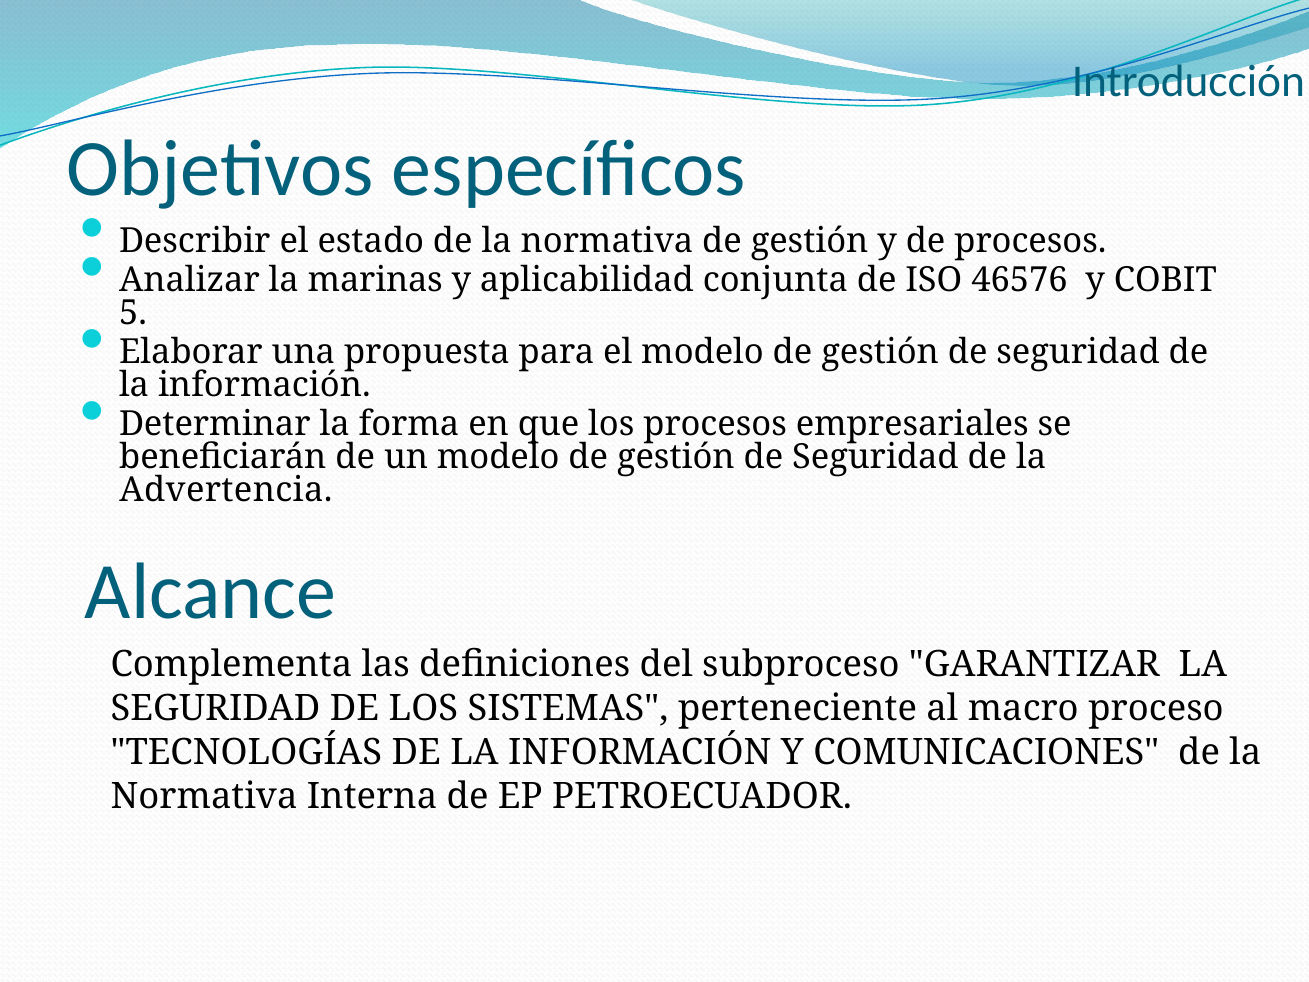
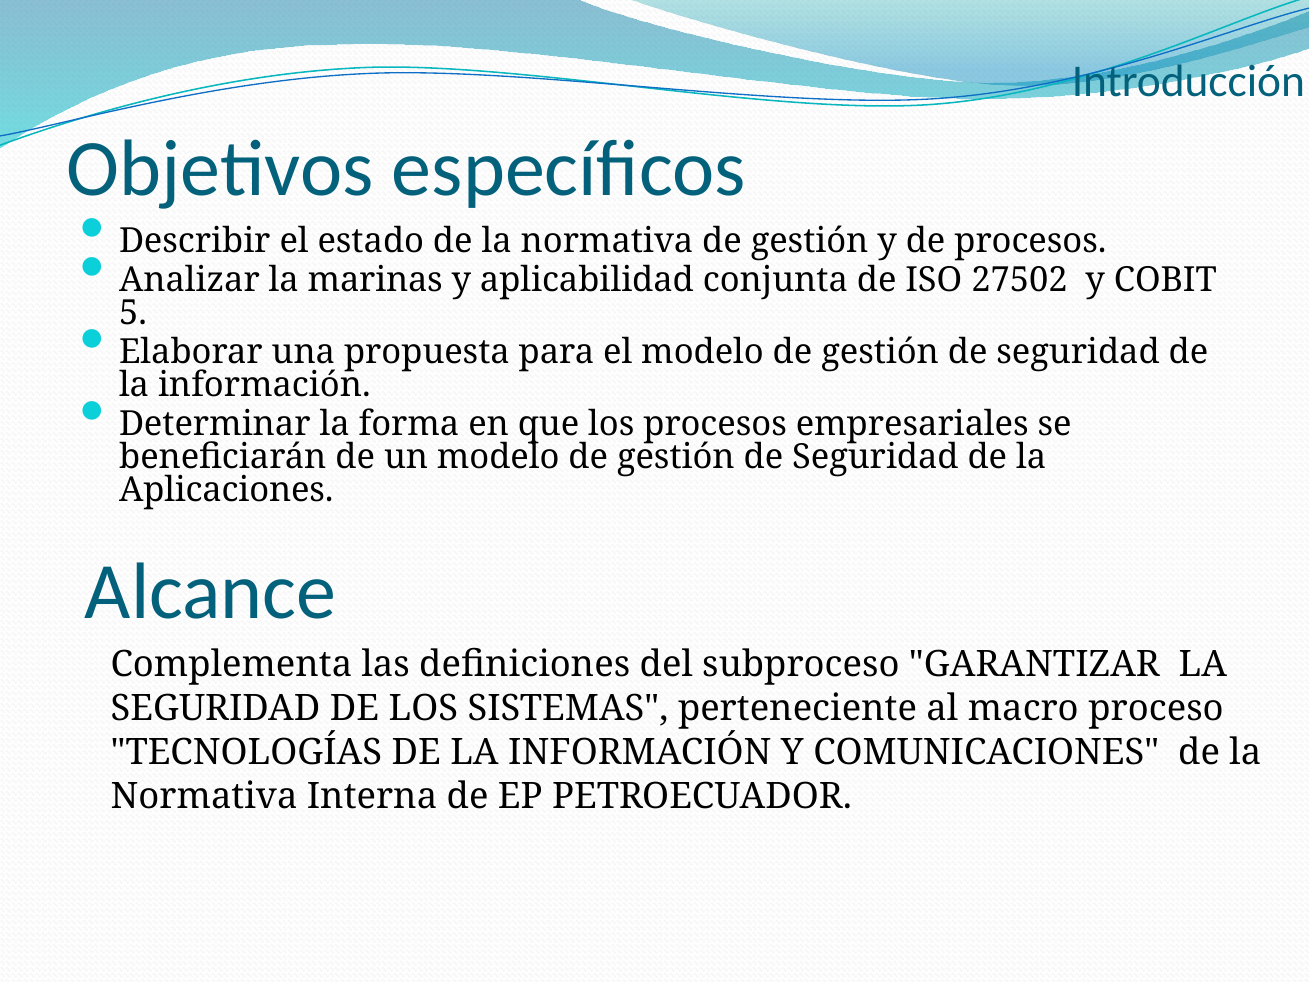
46576: 46576 -> 27502 (1020, 280)
Advertencia: Advertencia -> Aplicaciones (226, 490)
